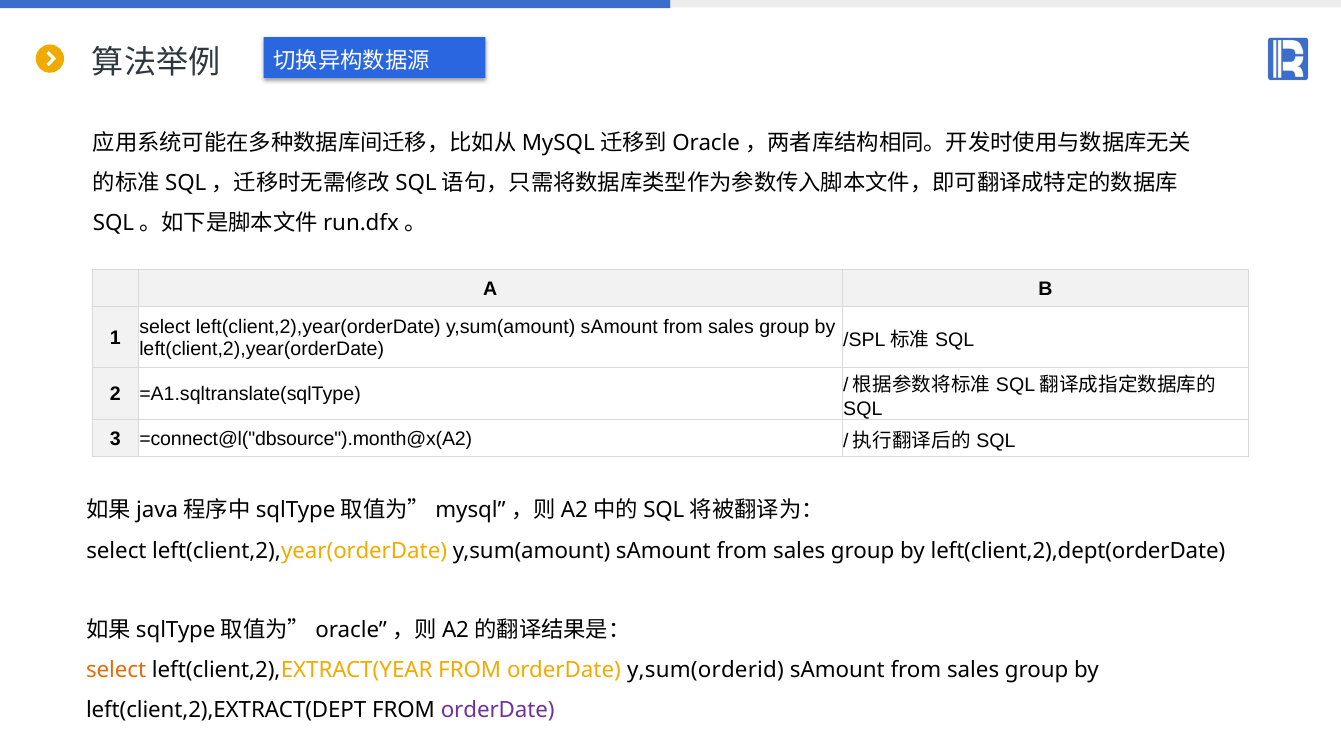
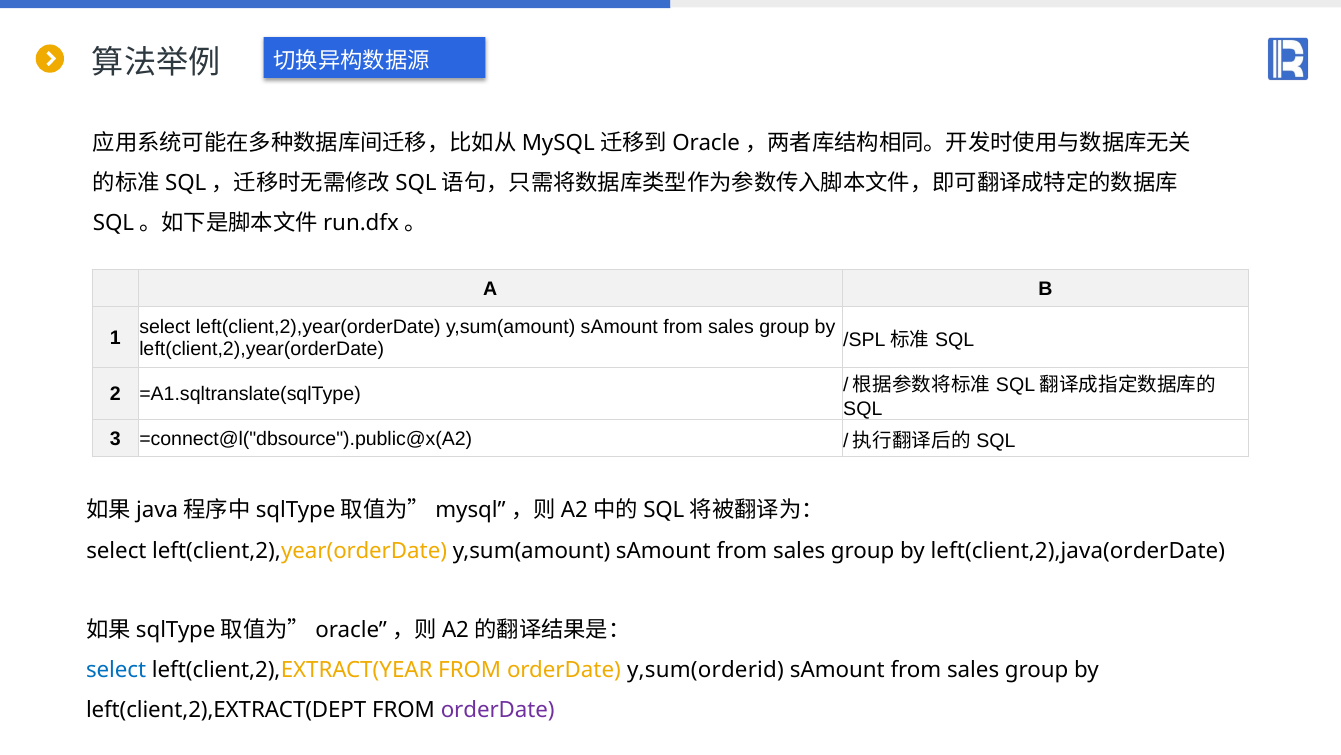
=connect@l("dbsource").month@x(A2: =connect@l("dbsource").month@x(A2 -> =connect@l("dbsource").public@x(A2 (306, 439)
left(client,2),dept(orderDate: left(client,2),dept(orderDate -> left(client,2),java(orderDate (1078, 551)
select colour: orange -> blue (116, 670)
